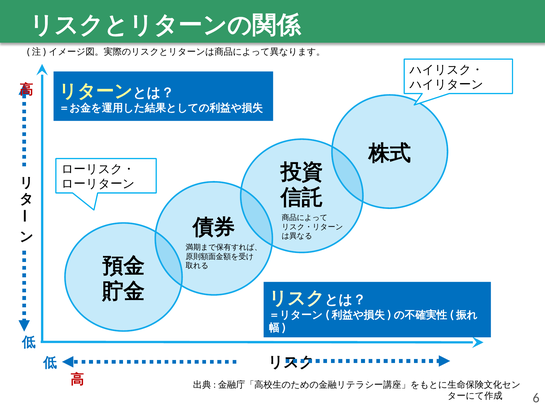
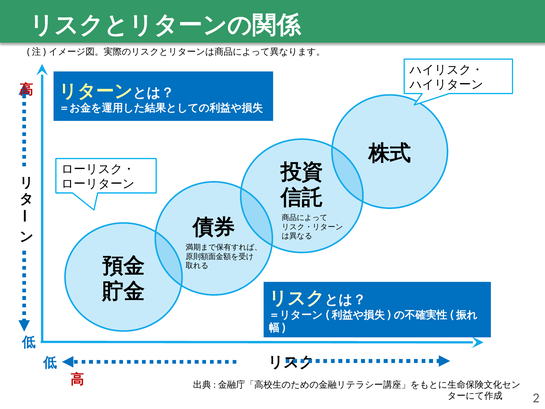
6: 6 -> 2 (536, 398)
